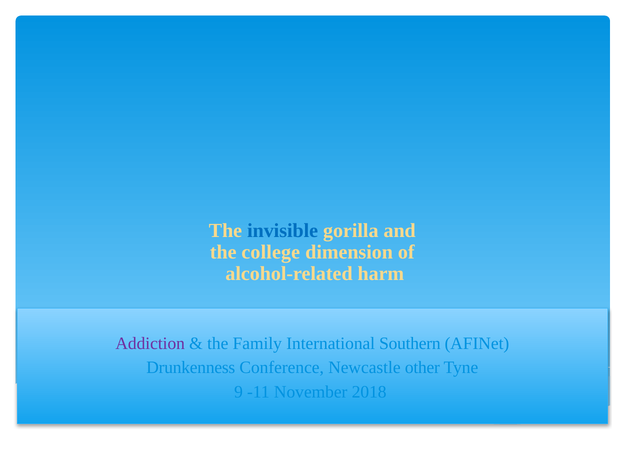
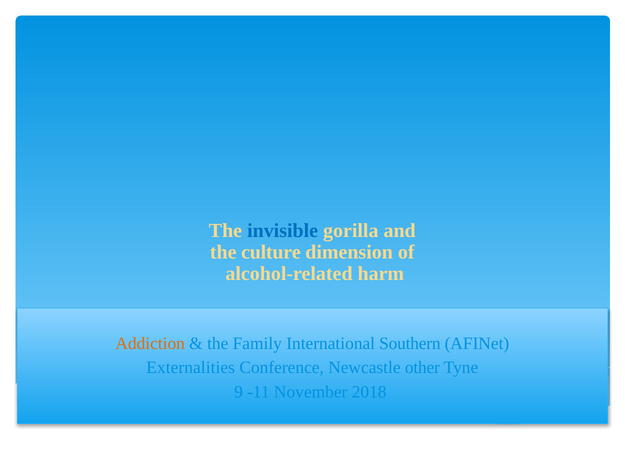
college: college -> culture (271, 252)
Addiction colour: purple -> orange (150, 343)
Drunkenness: Drunkenness -> Externalities (191, 367)
